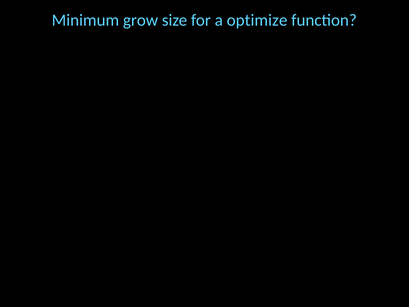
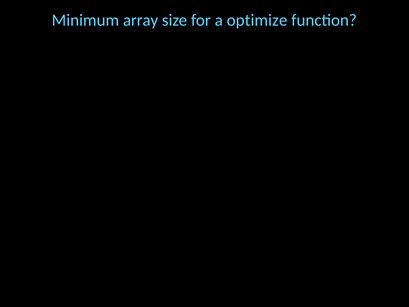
grow: grow -> array (141, 20)
